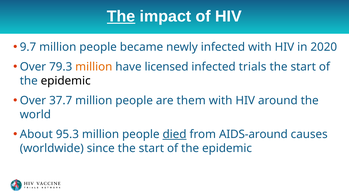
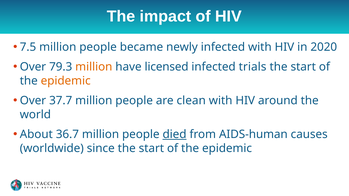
The underline: present -> none (121, 16)
9.7: 9.7 -> 7.5 (28, 47)
epidemic colour: black -> orange (66, 81)
them: them -> clean (191, 101)
95.3: 95.3 -> 36.7 (67, 135)
AIDS-around: AIDS-around -> AIDS-human (253, 135)
